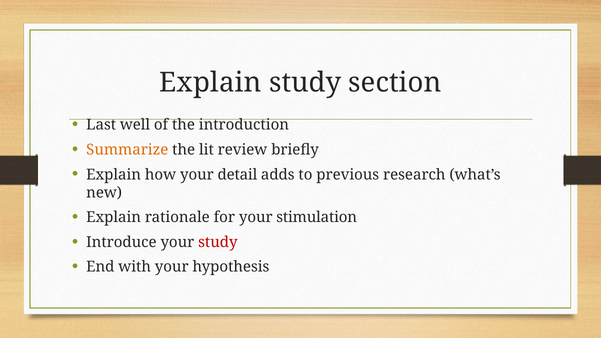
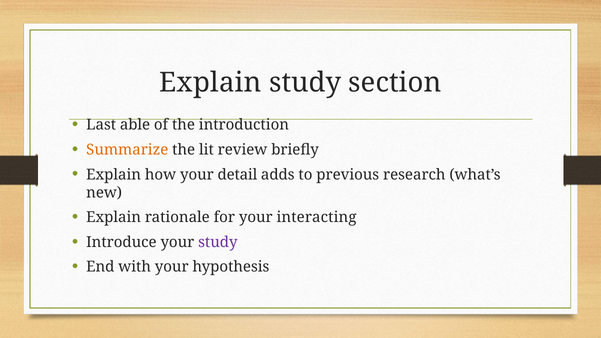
well: well -> able (135, 125)
stimulation: stimulation -> interacting (317, 217)
study colour: red -> purple (218, 242)
